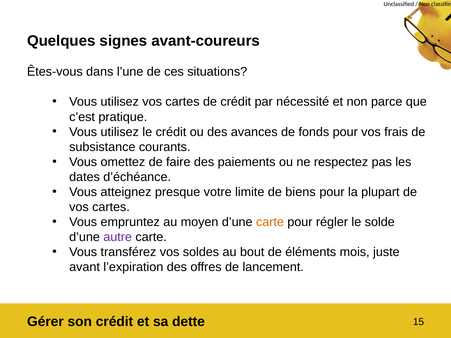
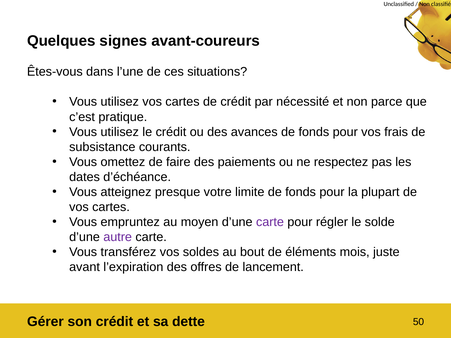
limite de biens: biens -> fonds (301, 192)
carte colour: orange -> purple (270, 222)
15: 15 -> 50 (419, 322)
